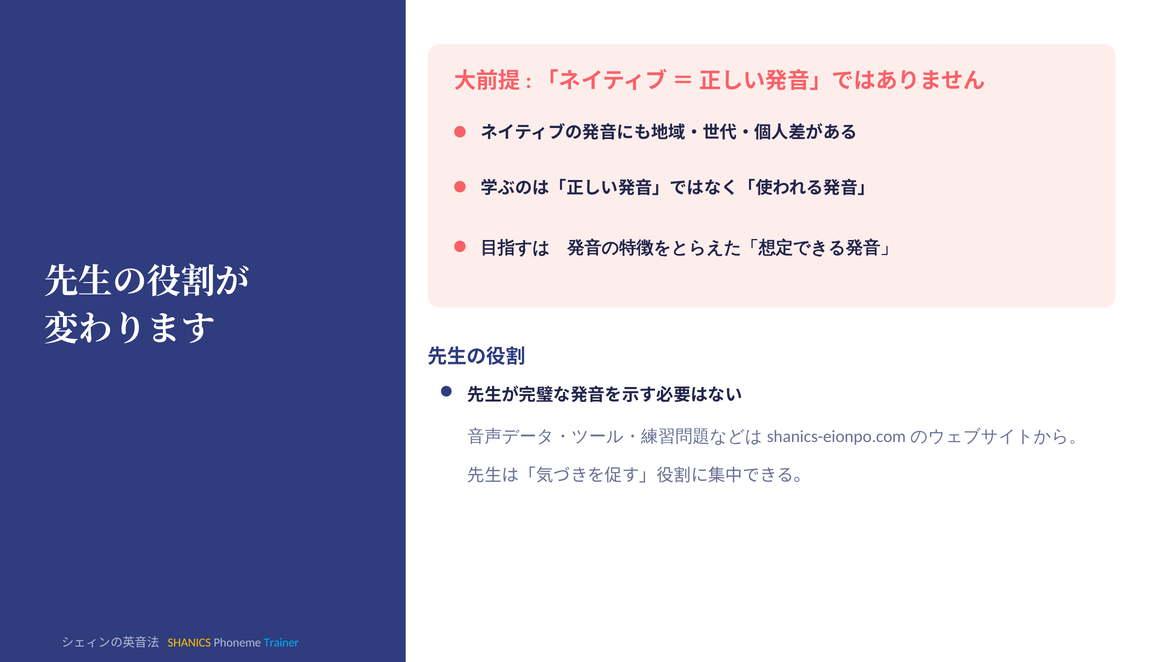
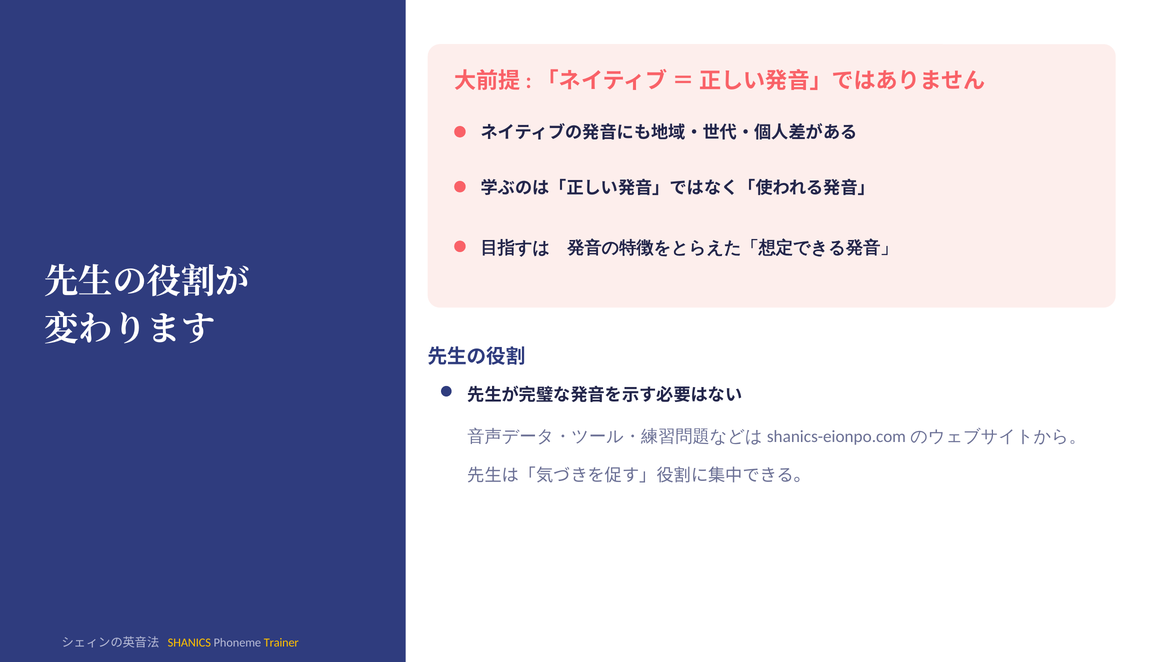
Trainer colour: light blue -> yellow (281, 642)
